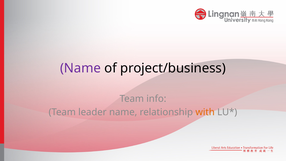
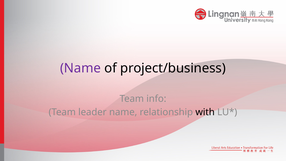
with colour: orange -> black (205, 112)
